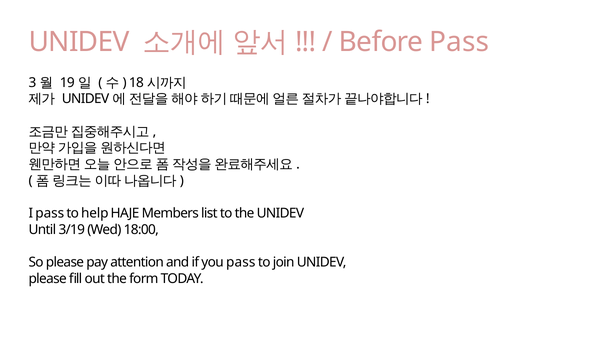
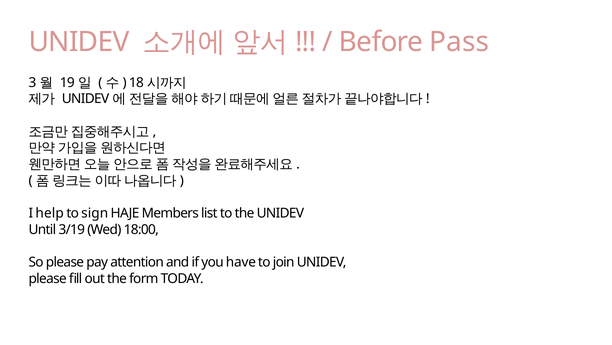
I pass: pass -> help (50, 213)
help: help -> sign (95, 213)
you pass: pass -> have (241, 262)
